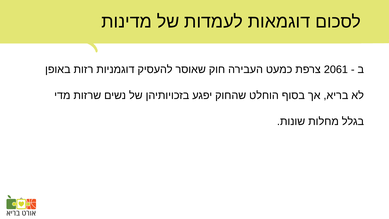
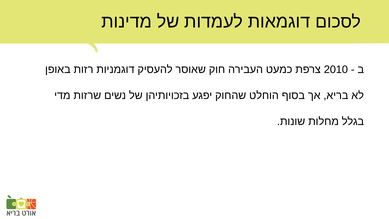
2061: 2061 -> 2010 (336, 70)
